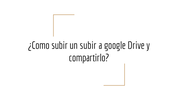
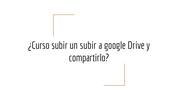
¿Como: ¿Como -> ¿Curso (39, 46)
